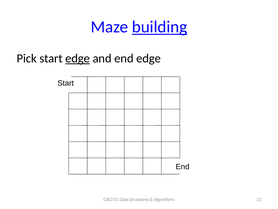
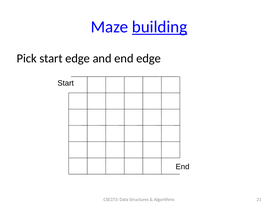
edge underline: present -> none (78, 58)
